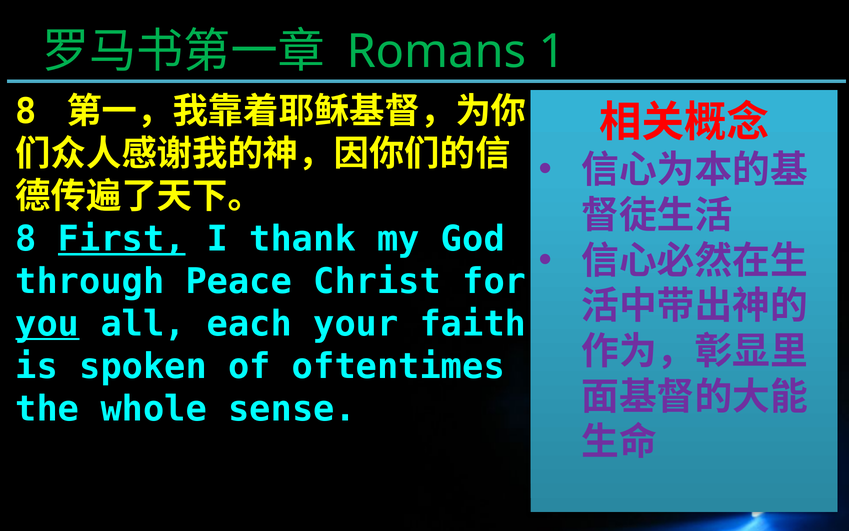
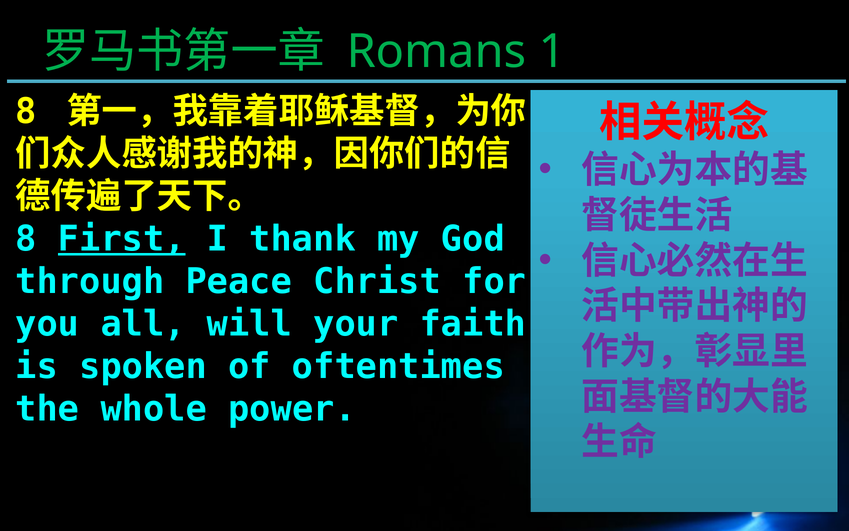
you underline: present -> none (47, 324)
each: each -> will (249, 324)
sense: sense -> power (292, 409)
